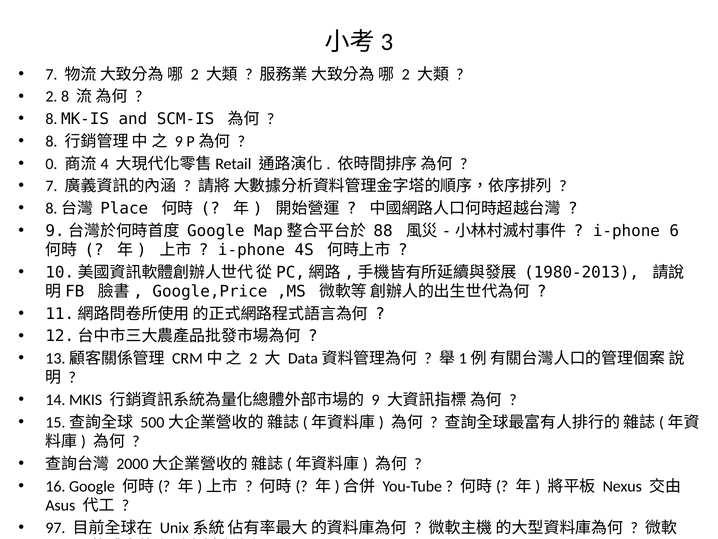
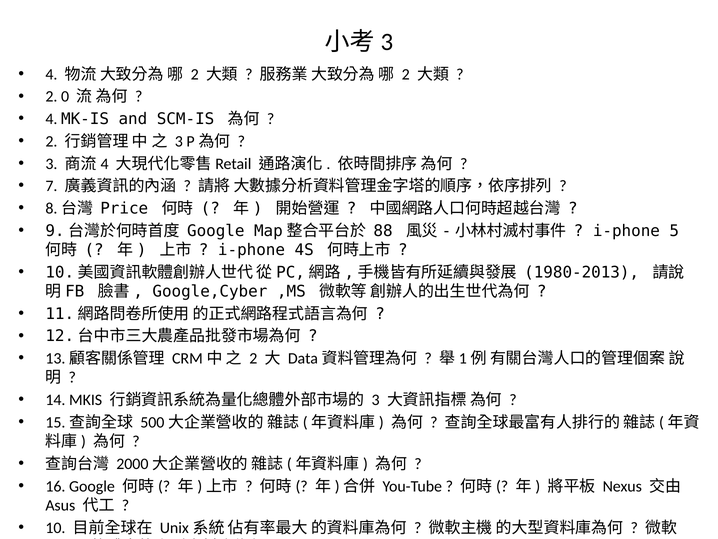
7: 7 -> 4 (51, 74)
2 8: 8 -> 0 (65, 97)
8: 8 -> 4 (51, 119)
8: 8 -> 2 (51, 141)
9: 9 -> 3 (179, 141)
0: 0 -> 3 (51, 164)
Place: Place -> Price (124, 208)
6: 6 -> 5 (674, 231)
Google,Price: Google,Price -> Google,Cyber (210, 291)
9: 9 -> 3 (376, 400)
97: 97 -> 10 (55, 527)
